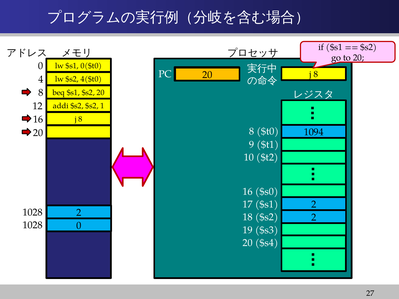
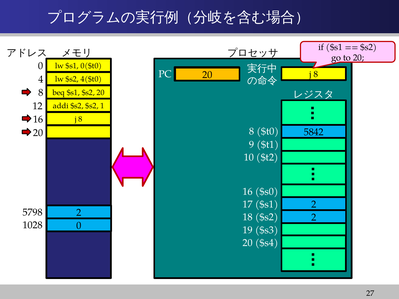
1094: 1094 -> 5842 (314, 132)
1028: 1028 -> 5798 (33, 212)
